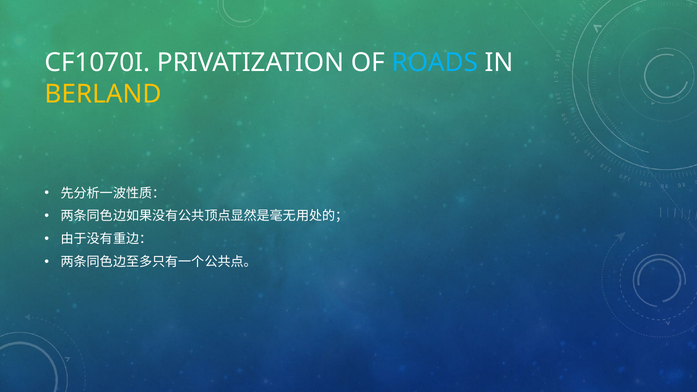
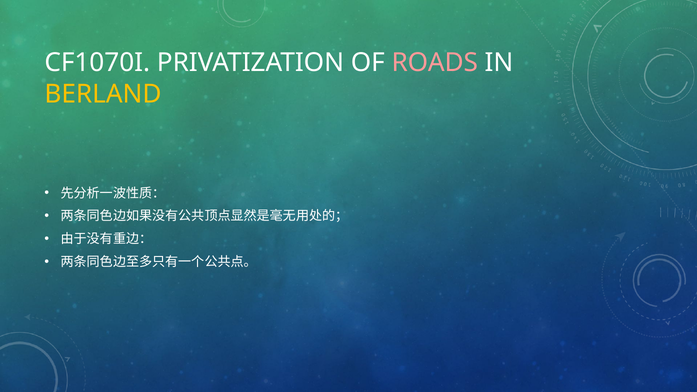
ROADS colour: light blue -> pink (435, 63)
